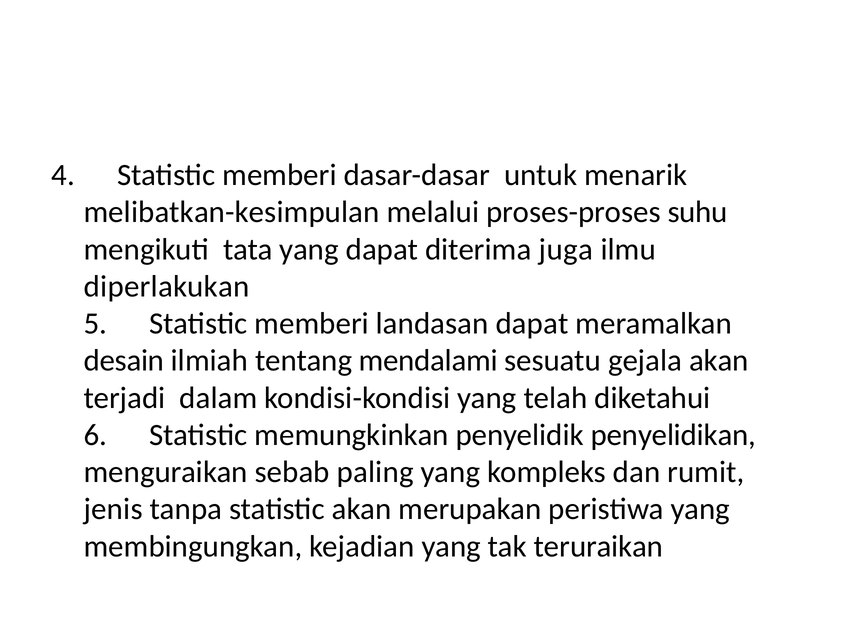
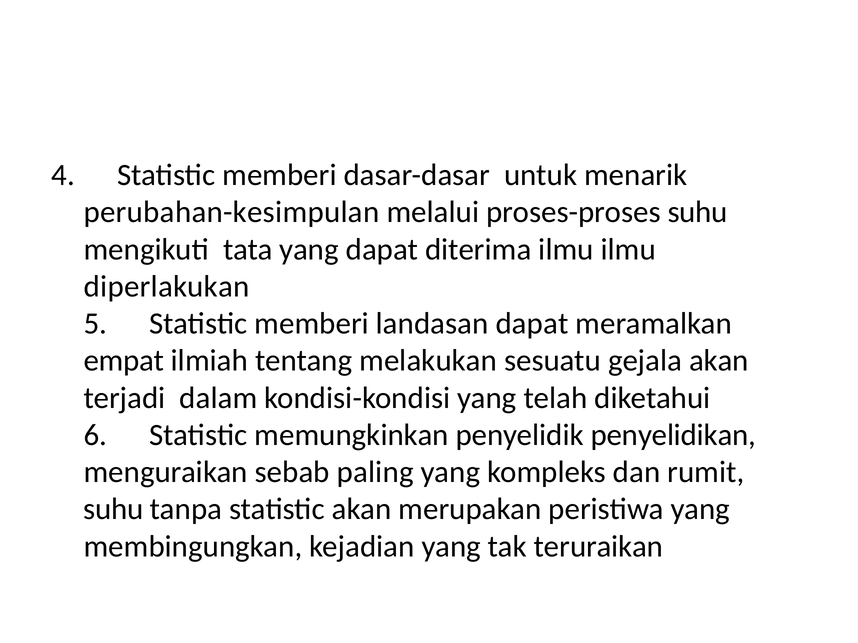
melibatkan-kesimpulan: melibatkan-kesimpulan -> perubahan-kesimpulan (231, 212)
diterima juga: juga -> ilmu (566, 250)
desain: desain -> empat (124, 361)
mendalami: mendalami -> melakukan (428, 361)
jenis: jenis -> suhu (113, 510)
